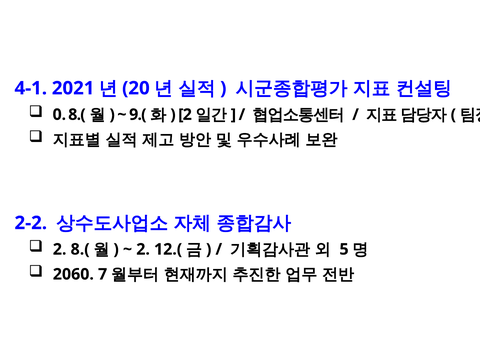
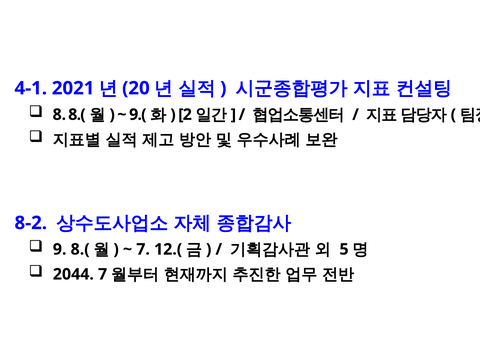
0: 0 -> 8 (59, 115)
2-2: 2-2 -> 8-2 (31, 223)
2: 2 -> 9 (60, 249)
2: 2 -> 7 (143, 249)
2060: 2060 -> 2044 (73, 274)
